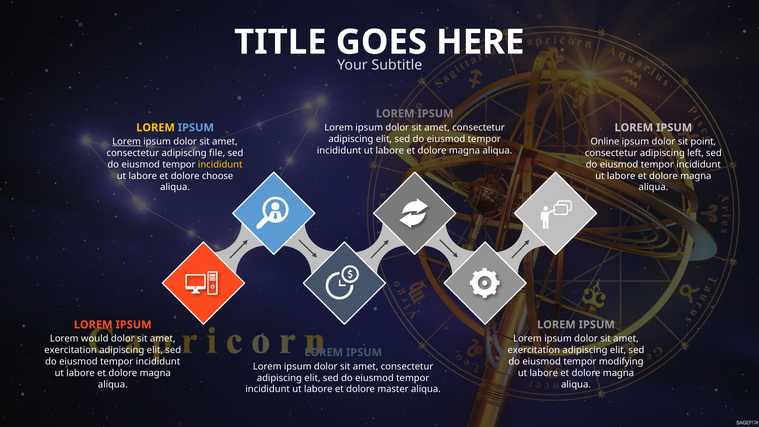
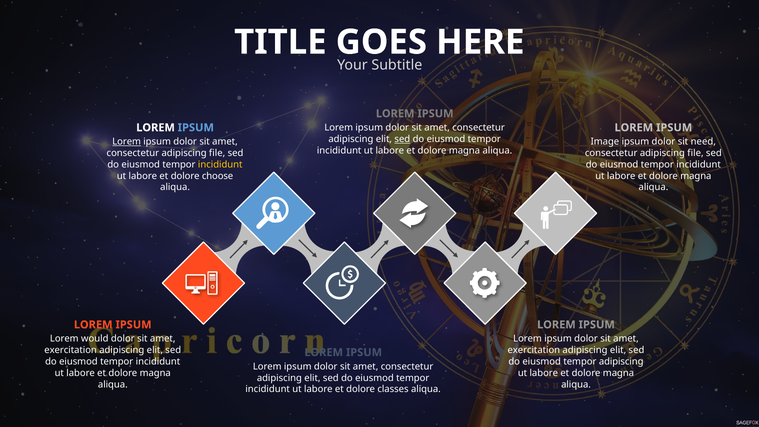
LOREM colour: yellow -> white (156, 128)
sed underline: none -> present (402, 139)
Online: Online -> Image (605, 142)
point: point -> need (703, 142)
left: left -> file (695, 153)
tempor modifying: modifying -> adipiscing (621, 362)
master: master -> classes (393, 389)
